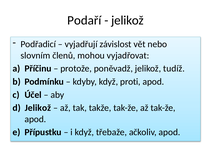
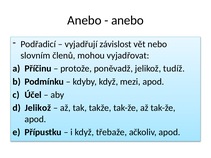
Podaří: Podaří -> Anebo (84, 20)
jelikož: jelikož -> anebo (127, 20)
proti: proti -> mezi (130, 82)
